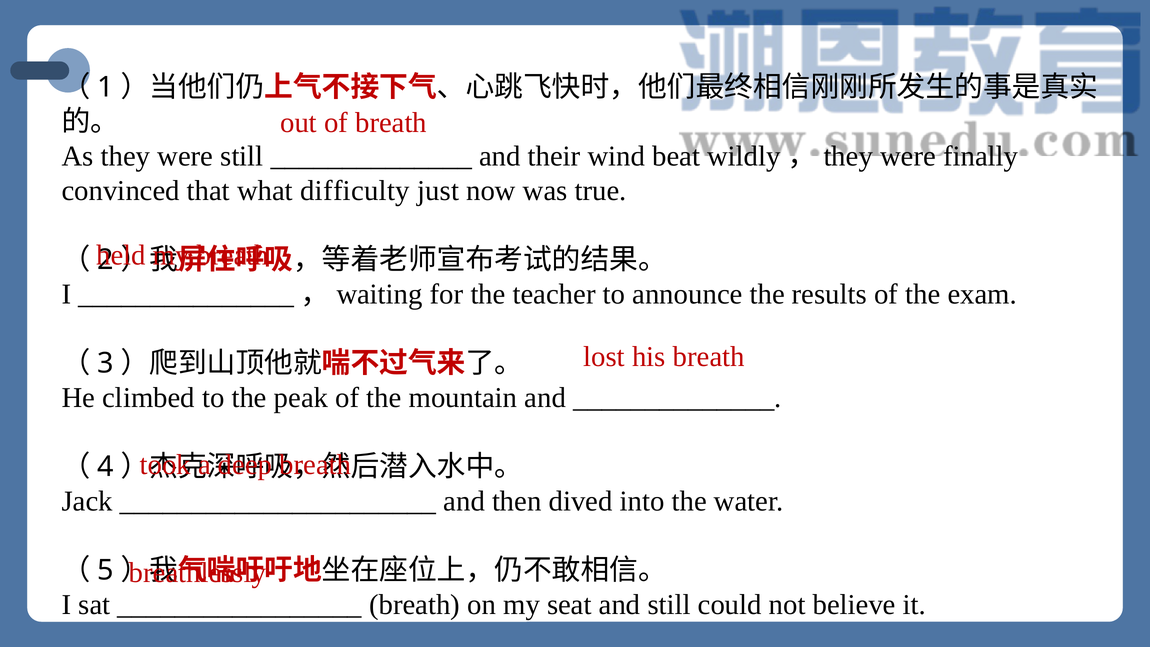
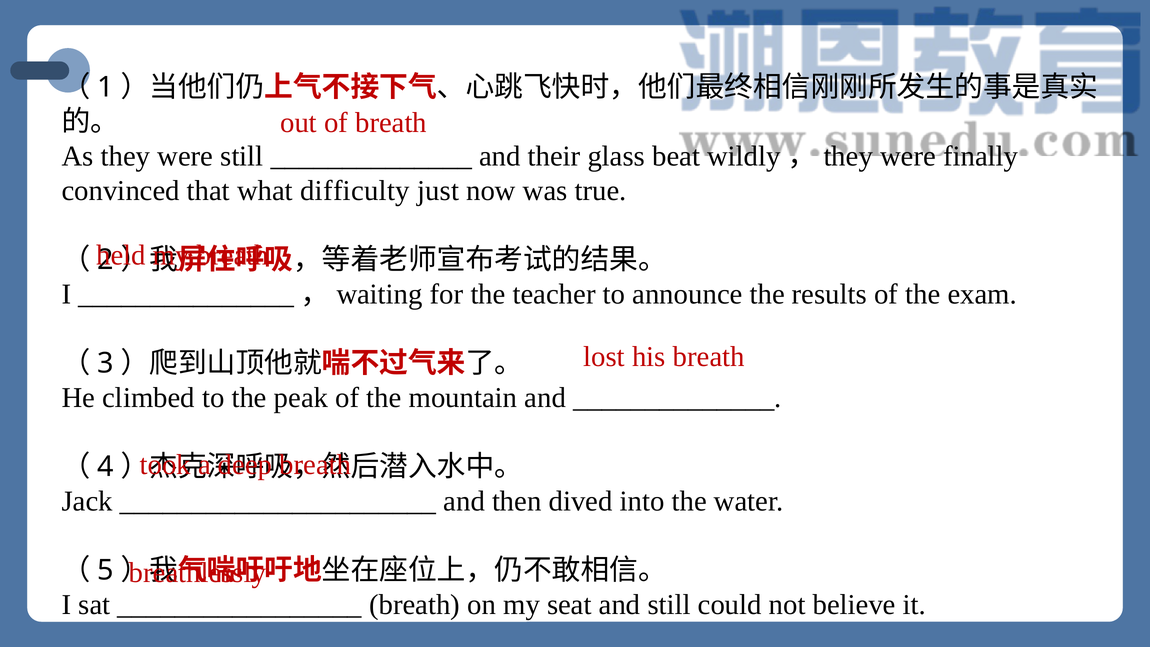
wind: wind -> glass (616, 156)
